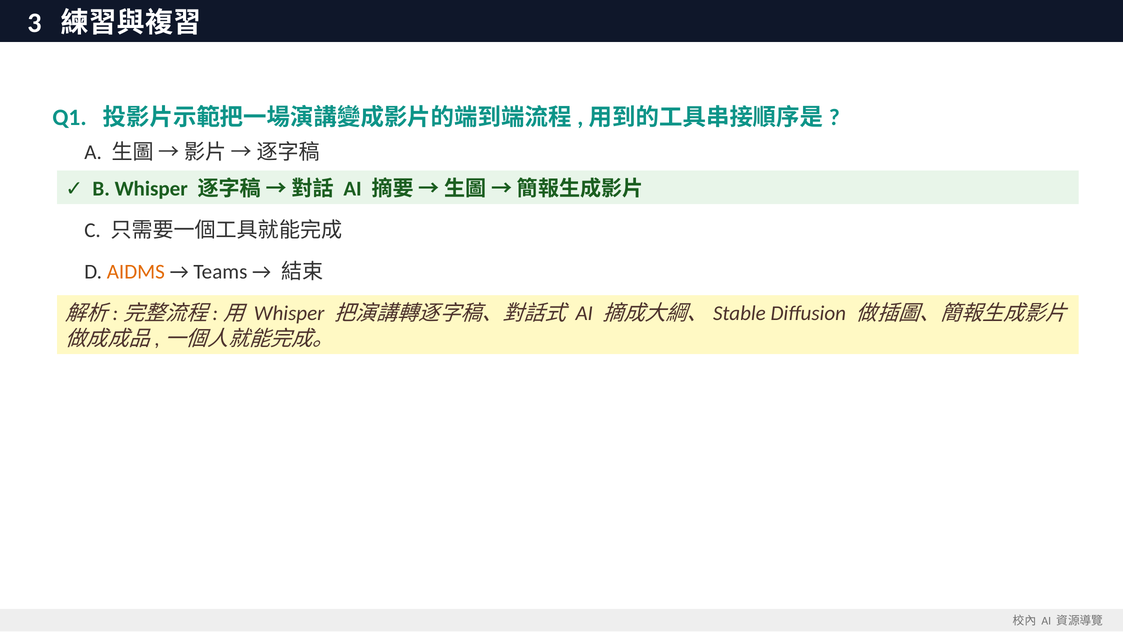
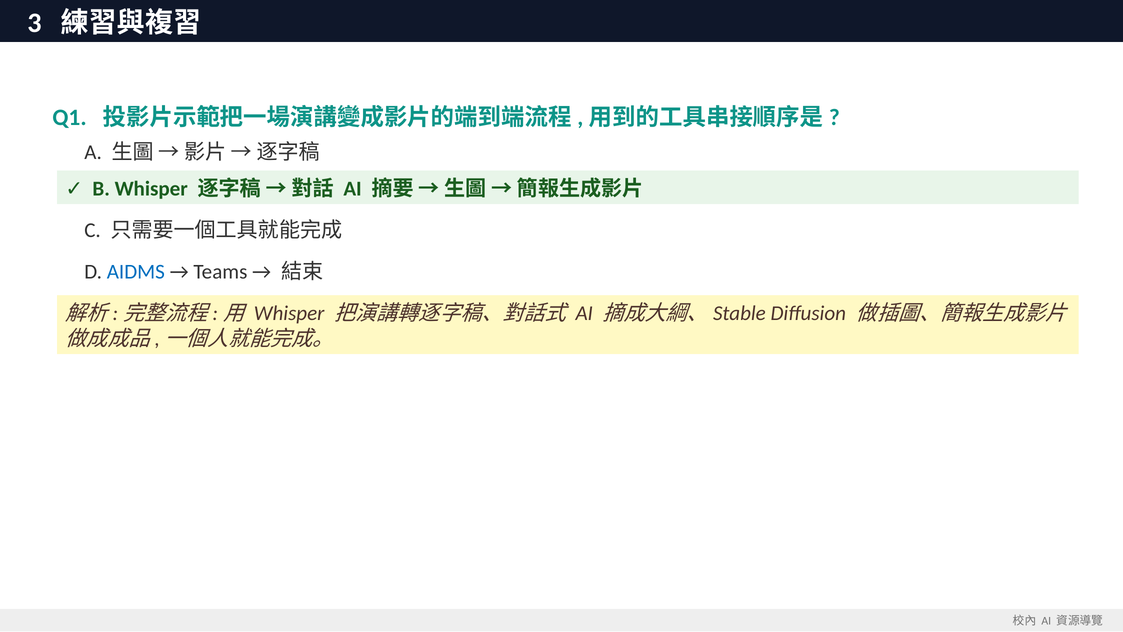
AIDMS colour: orange -> blue (136, 272)
